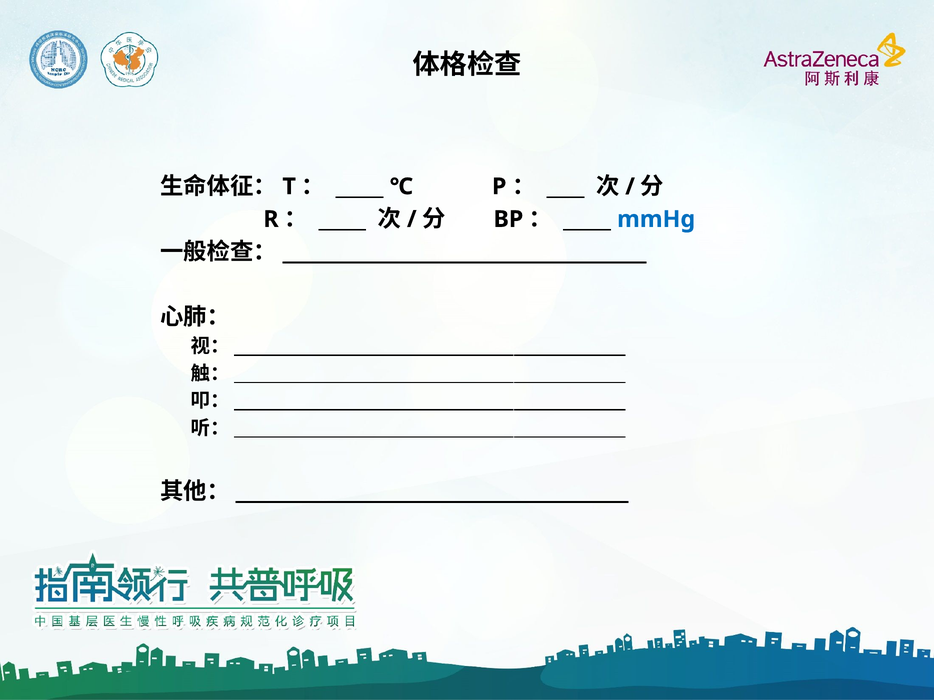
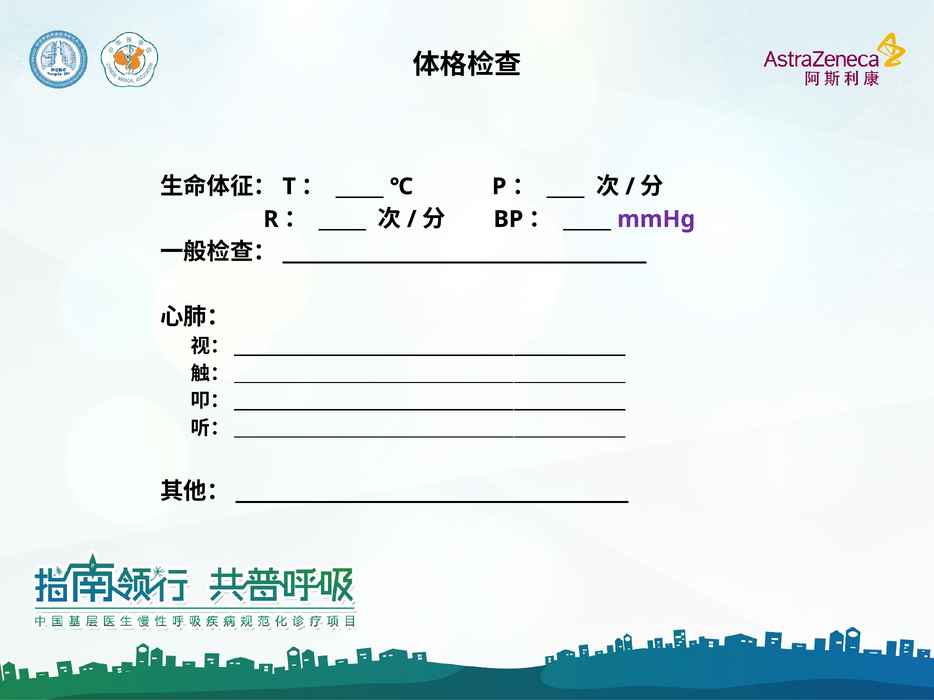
mmHg colour: blue -> purple (656, 219)
